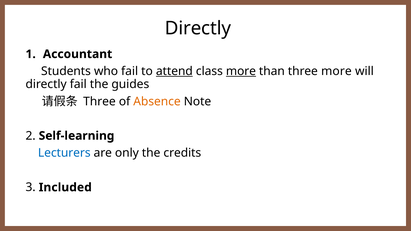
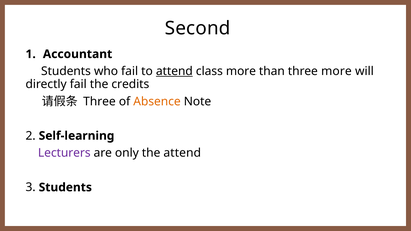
Directly: Directly -> Second (198, 28)
more underline: present -> none (241, 71)
guides: guides -> credits (130, 84)
Lecturers colour: blue -> purple (64, 153)
the credits: credits -> attend (182, 153)
3 Included: Included -> Students (65, 188)
